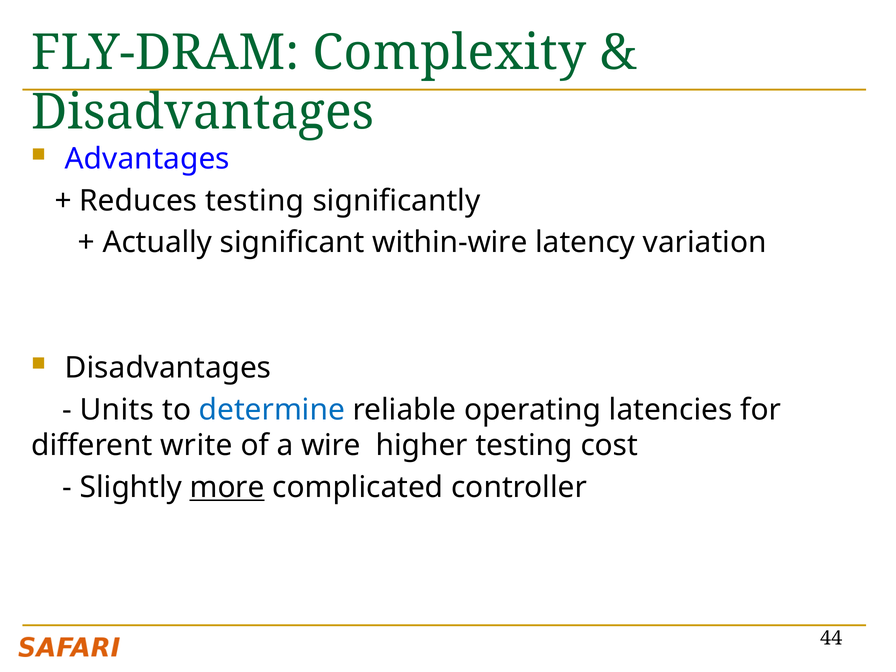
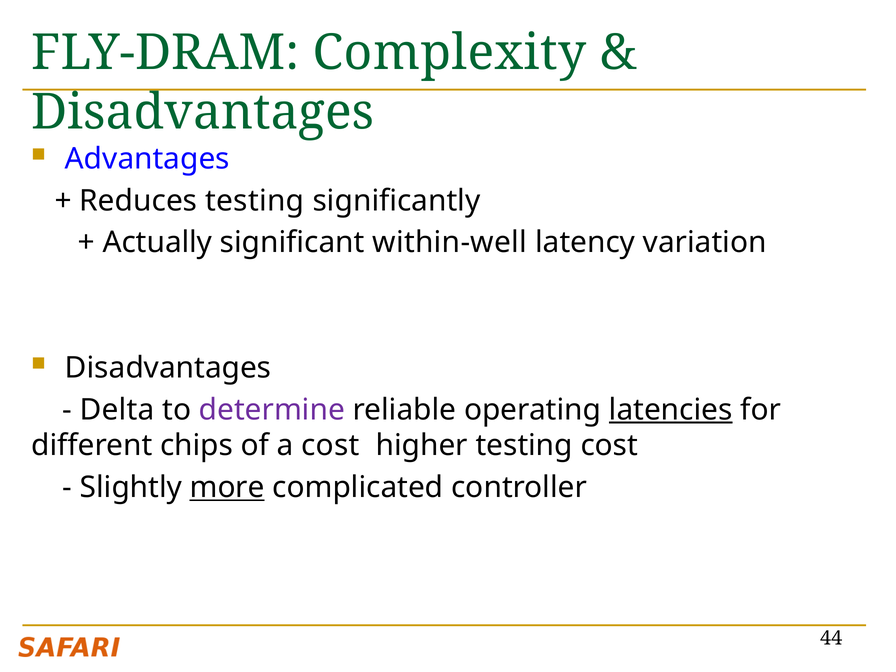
within-wire: within-wire -> within-well (450, 243)
Units: Units -> Delta (117, 410)
determine colour: blue -> purple (272, 410)
latencies underline: none -> present (671, 410)
write: write -> chips (197, 446)
a wire: wire -> cost (330, 446)
